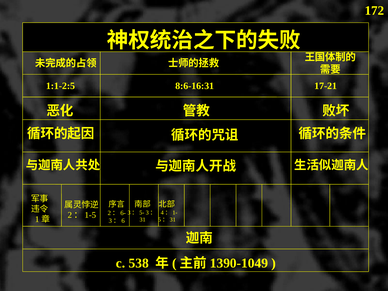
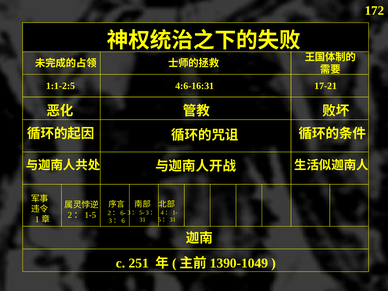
8:6-16:31: 8:6-16:31 -> 4:6-16:31 (195, 86)
538: 538 -> 251 (139, 263)
